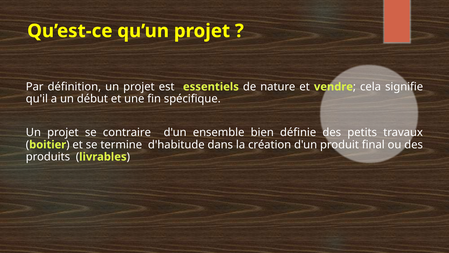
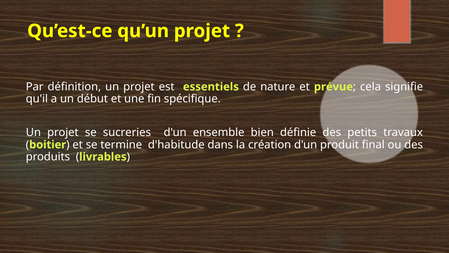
vendre: vendre -> prévue (333, 87)
contraire: contraire -> sucreries (127, 132)
